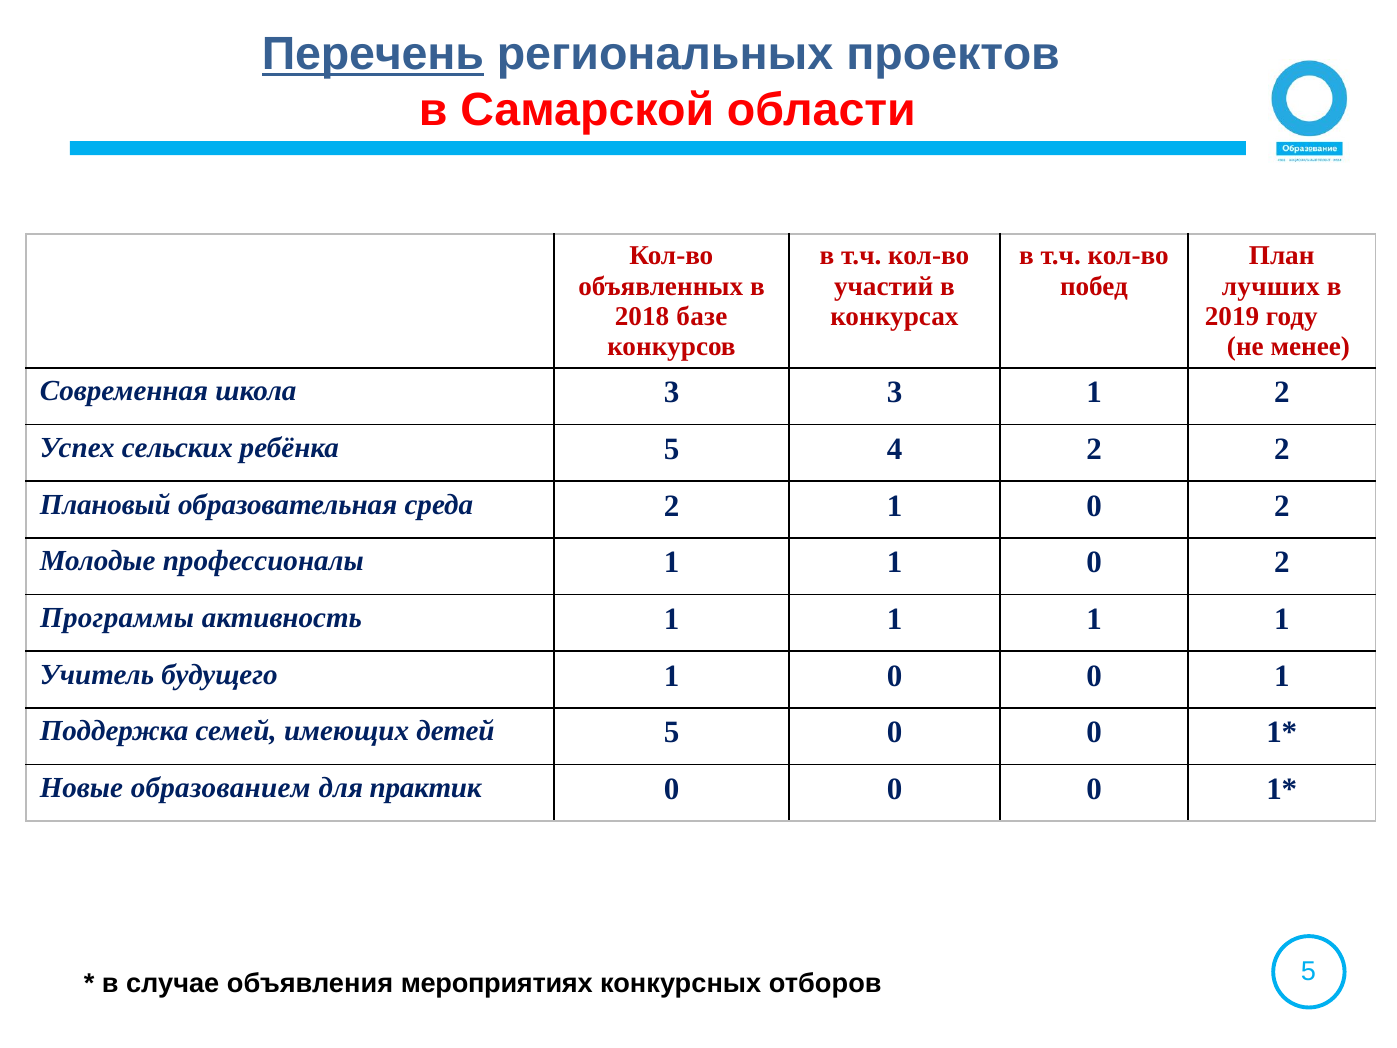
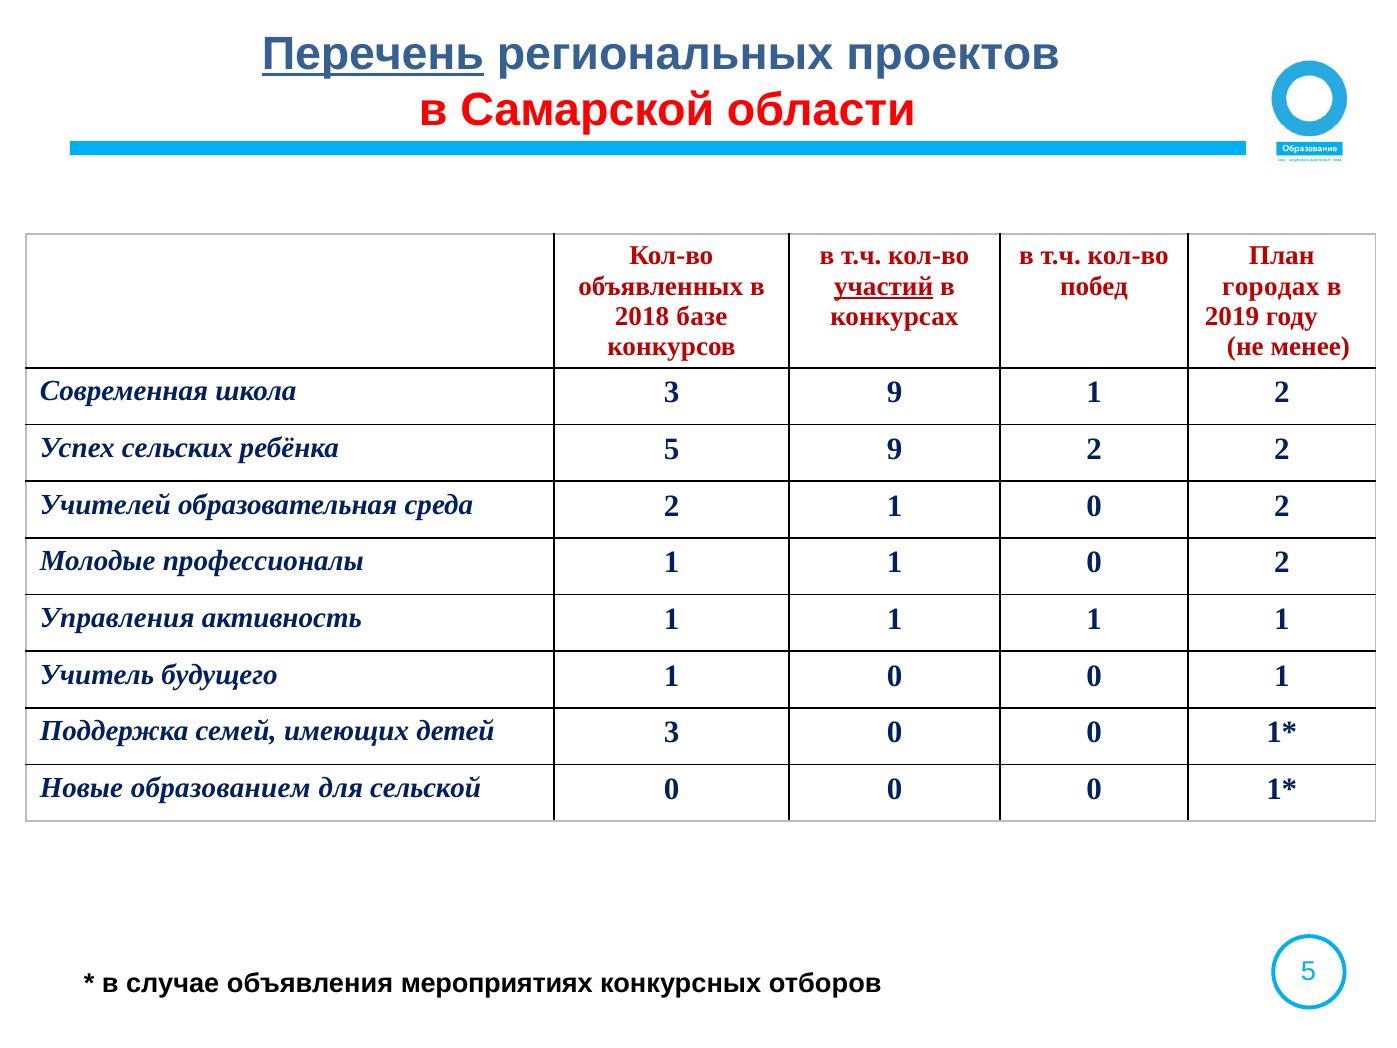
участий underline: none -> present (884, 286)
лучших: лучших -> городах (1271, 286)
3 3: 3 -> 9 (895, 392)
5 4: 4 -> 9 (895, 449)
Плановый: Плановый -> Учителей (105, 504)
Программы: Программы -> Управления (117, 618)
детей 5: 5 -> 3 (672, 732)
практик: практик -> сельской (426, 788)
